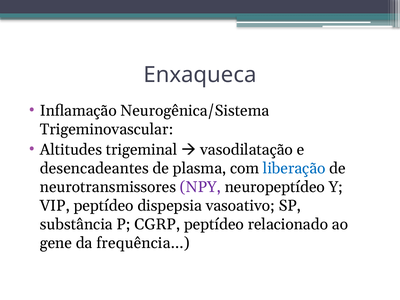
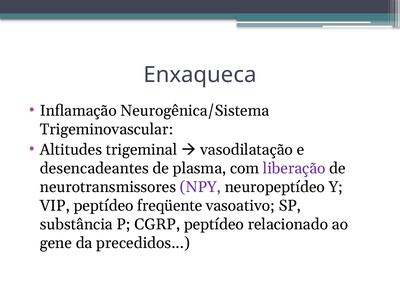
liberação colour: blue -> purple (294, 168)
dispepsia: dispepsia -> freqüente (170, 206)
frequência: frequência -> precedidos (143, 243)
